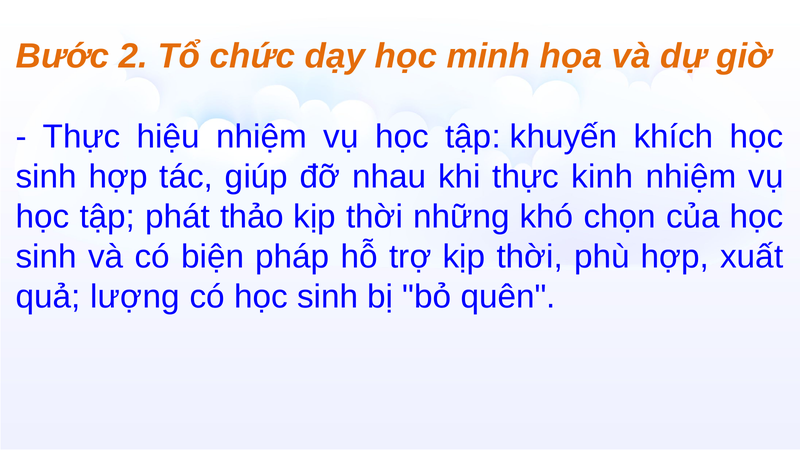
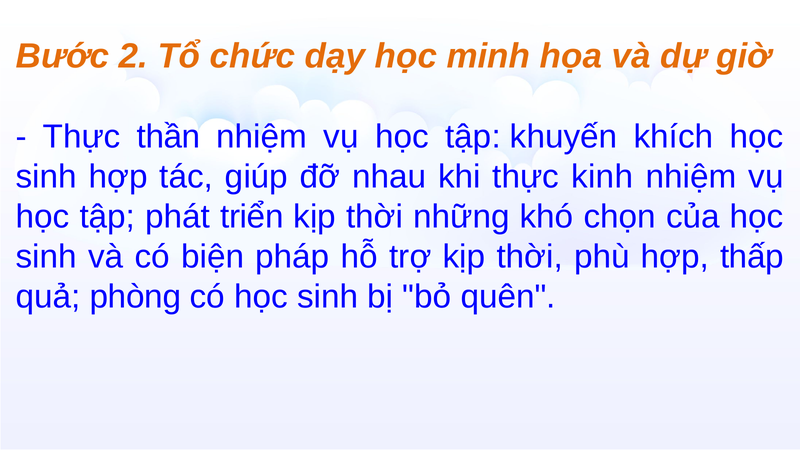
hiệu: hiệu -> thần (169, 137)
thảo: thảo -> triển (252, 217)
xuất: xuất -> thấp (752, 257)
lượng: lượng -> phòng (135, 297)
